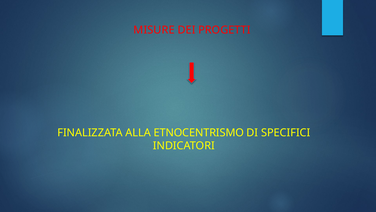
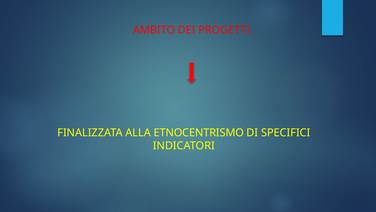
MISURE: MISURE -> AMBITO (154, 30)
